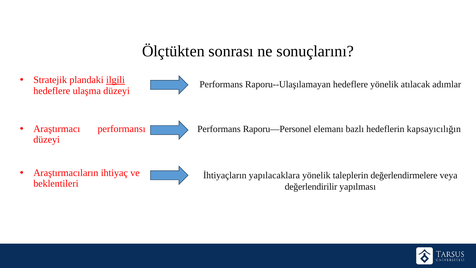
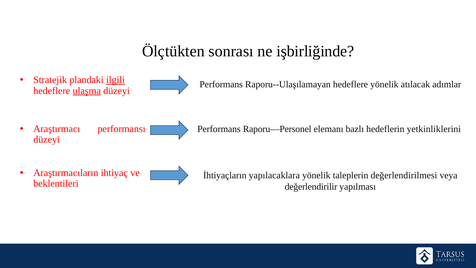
sonuçlarını: sonuçlarını -> işbirliğinde (315, 51)
ulaşma underline: none -> present (87, 91)
kapsayıcılığın: kapsayıcılığın -> yetkinliklerini (434, 129)
değerlendirmelere: değerlendirmelere -> değerlendirilmesi (404, 175)
